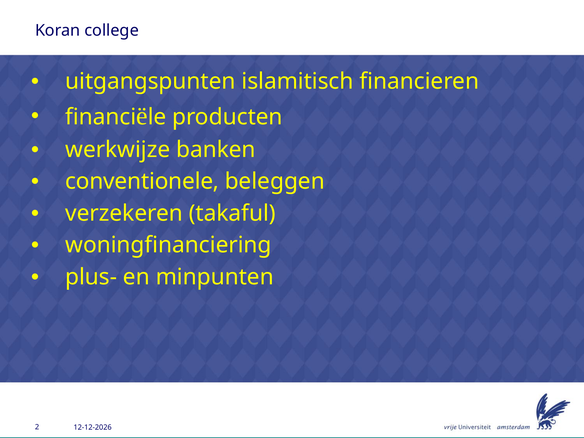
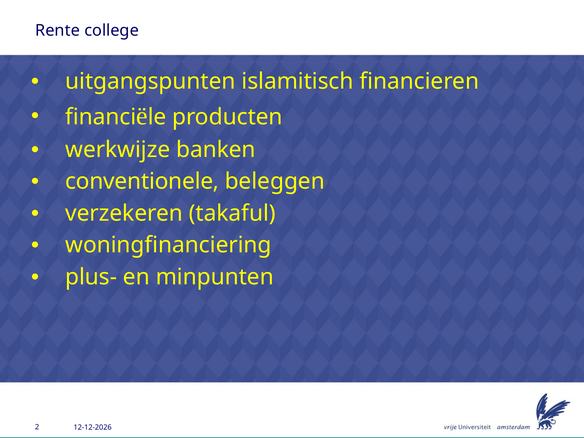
Koran: Koran -> Rente (58, 30)
